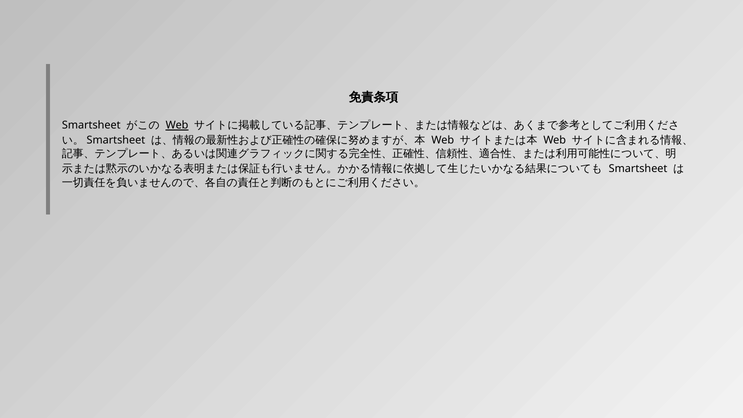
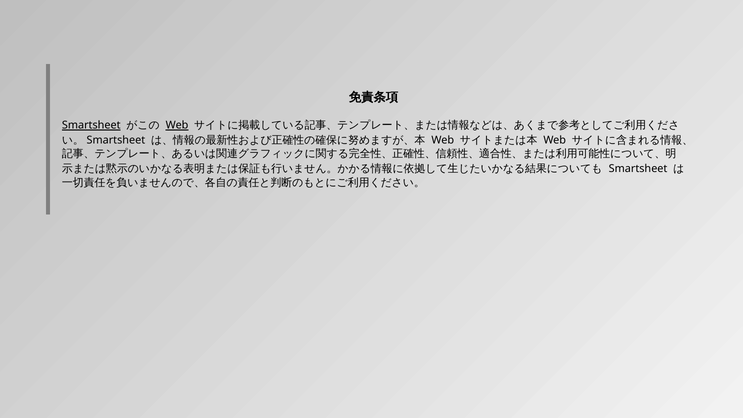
Smartsheet underline: none -> present (91, 125)
